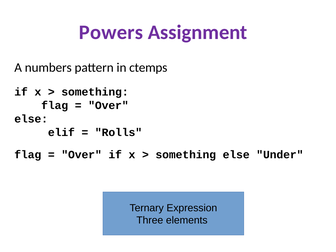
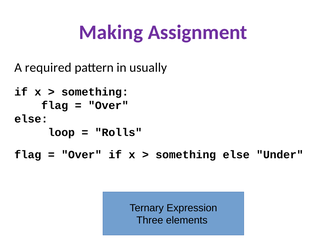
Powers: Powers -> Making (111, 32)
numbers: numbers -> required (48, 68)
ctemps: ctemps -> usually (148, 68)
elif: elif -> loop (61, 132)
